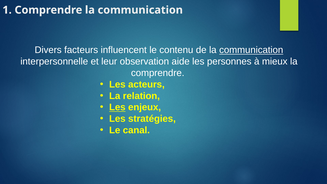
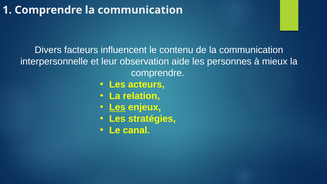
communication underline: present -> none (251, 50)
